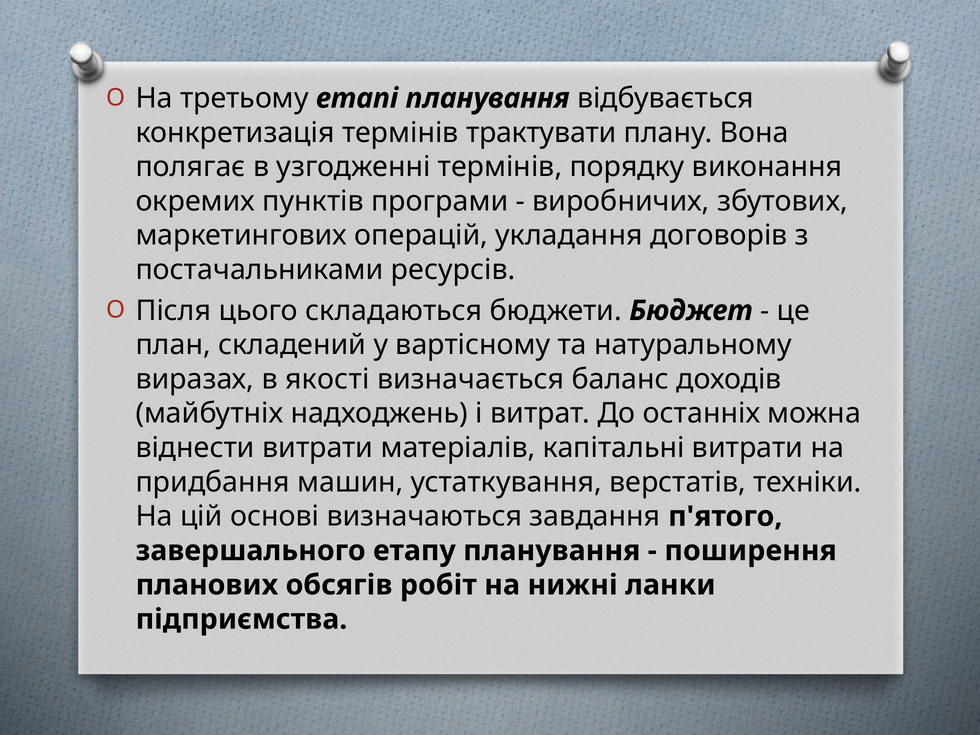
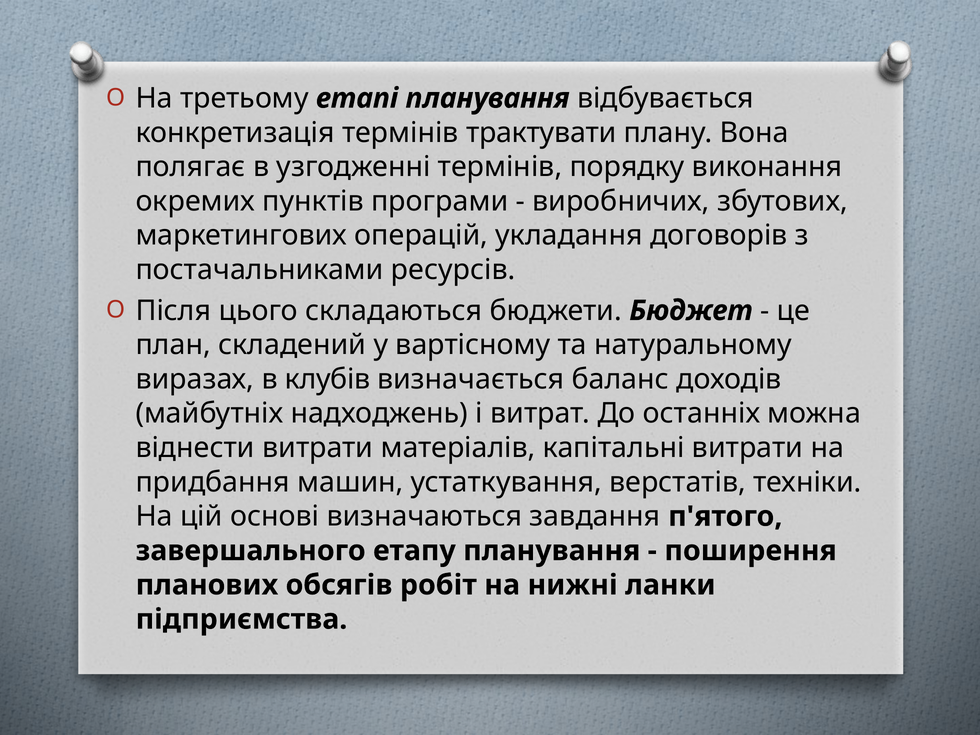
якості: якості -> клубів (328, 379)
